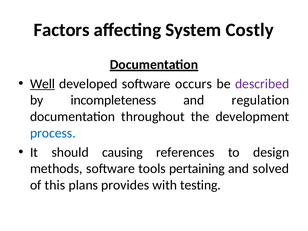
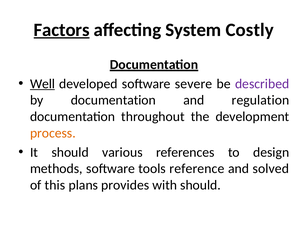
Factors underline: none -> present (62, 30)
occurs: occurs -> severe (194, 84)
by incompleteness: incompleteness -> documentation (113, 100)
process colour: blue -> orange (53, 133)
causing: causing -> various (122, 152)
pertaining: pertaining -> reference (197, 169)
with testing: testing -> should (200, 185)
